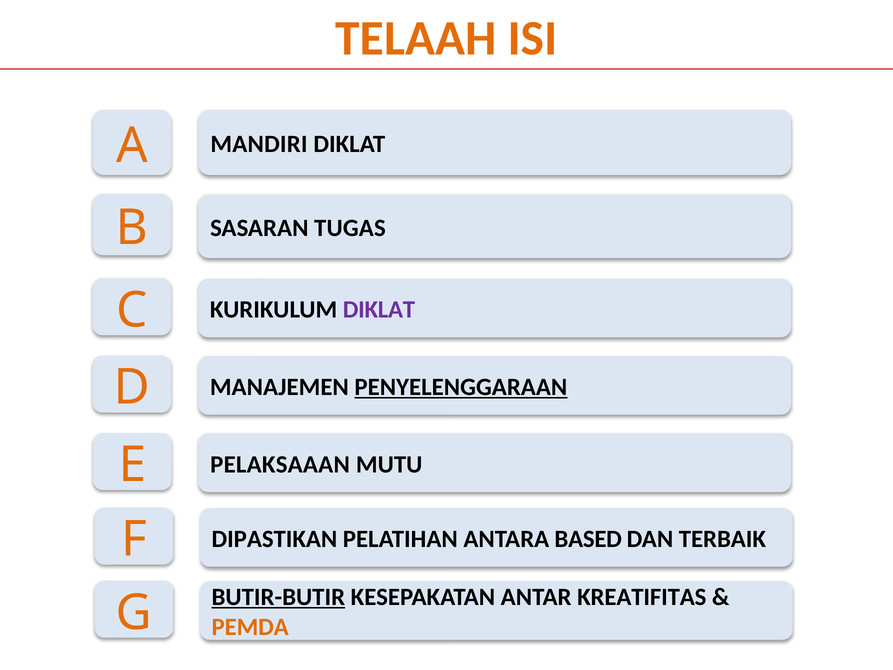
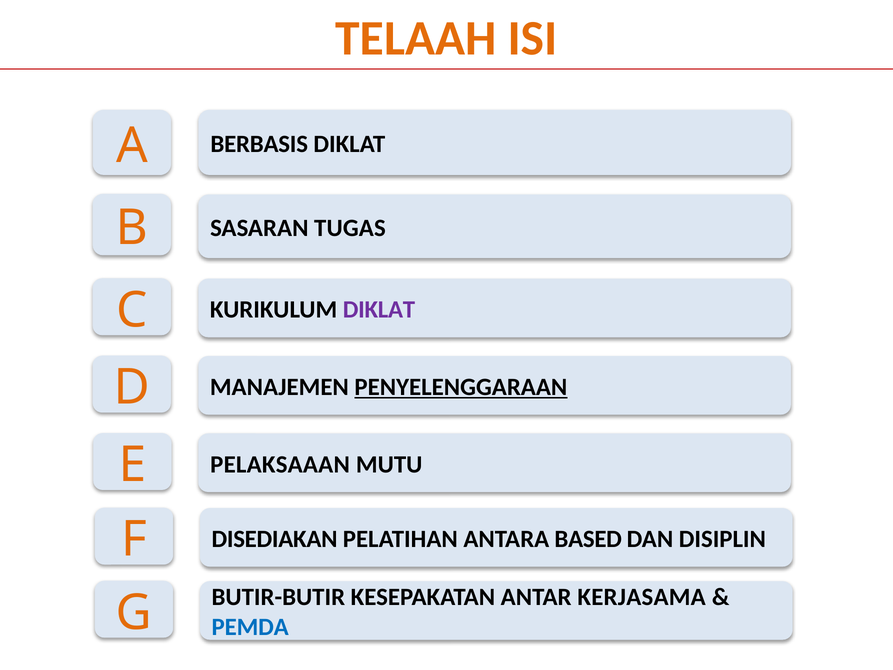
MANDIRI: MANDIRI -> BERBASIS (259, 144)
DIPASTIKAN: DIPASTIKAN -> DISEDIAKAN (275, 539)
TERBAIK: TERBAIK -> DISIPLIN (722, 539)
BUTIR-BUTIR underline: present -> none (278, 597)
KREATIFITAS: KREATIFITAS -> KERJASAMA (642, 597)
PEMDA colour: orange -> blue (250, 627)
